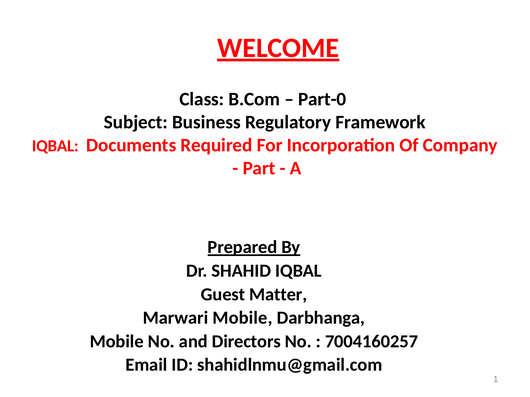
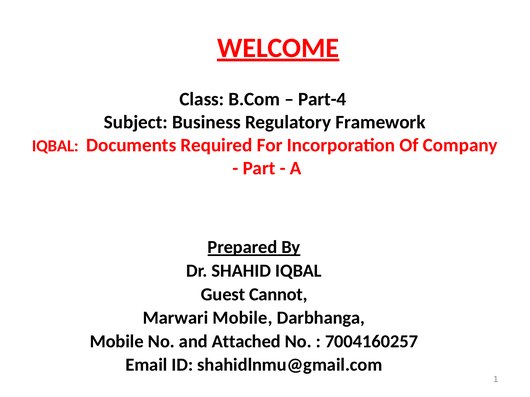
Part-0: Part-0 -> Part-4 (322, 99)
Matter: Matter -> Cannot (278, 295)
Directors: Directors -> Attached (246, 342)
